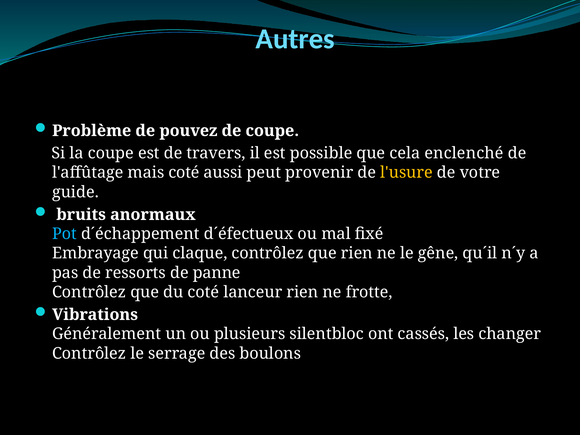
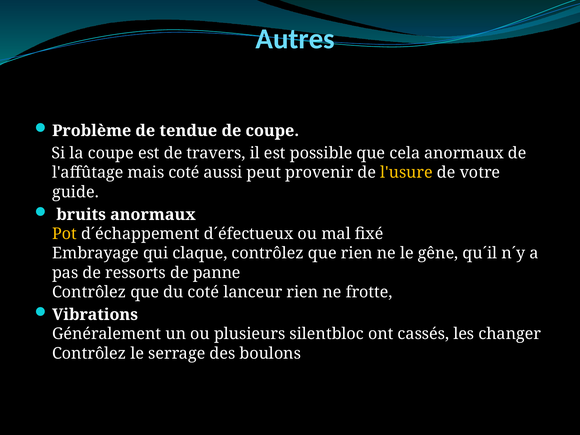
pouvez: pouvez -> tendue (188, 131)
cela enclenché: enclenché -> anormaux (464, 153)
Pot colour: light blue -> yellow (64, 234)
